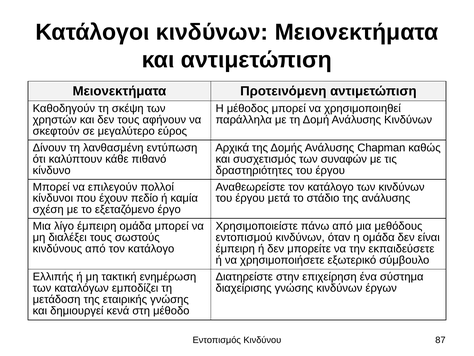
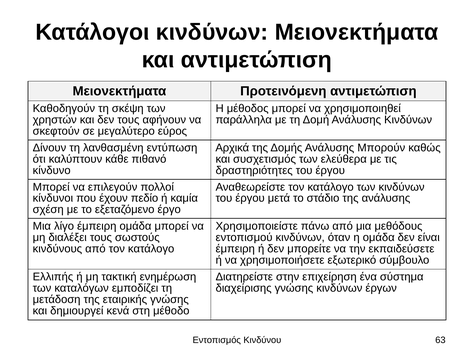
Chapman: Chapman -> Μπορούν (381, 148)
συναφών: συναφών -> ελεύθερα (344, 159)
87: 87 -> 63 (440, 340)
